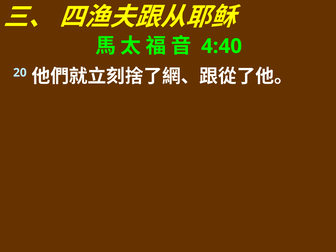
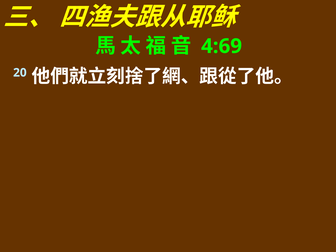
4:40: 4:40 -> 4:69 (222, 46)
